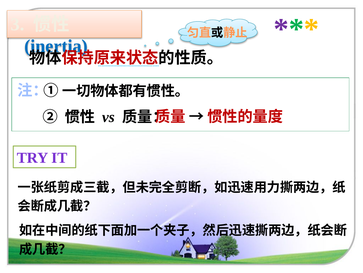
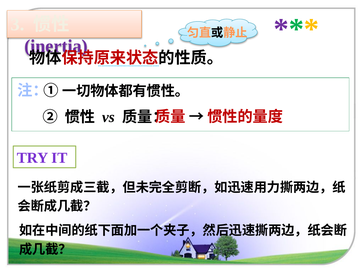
inertia colour: blue -> purple (56, 46)
